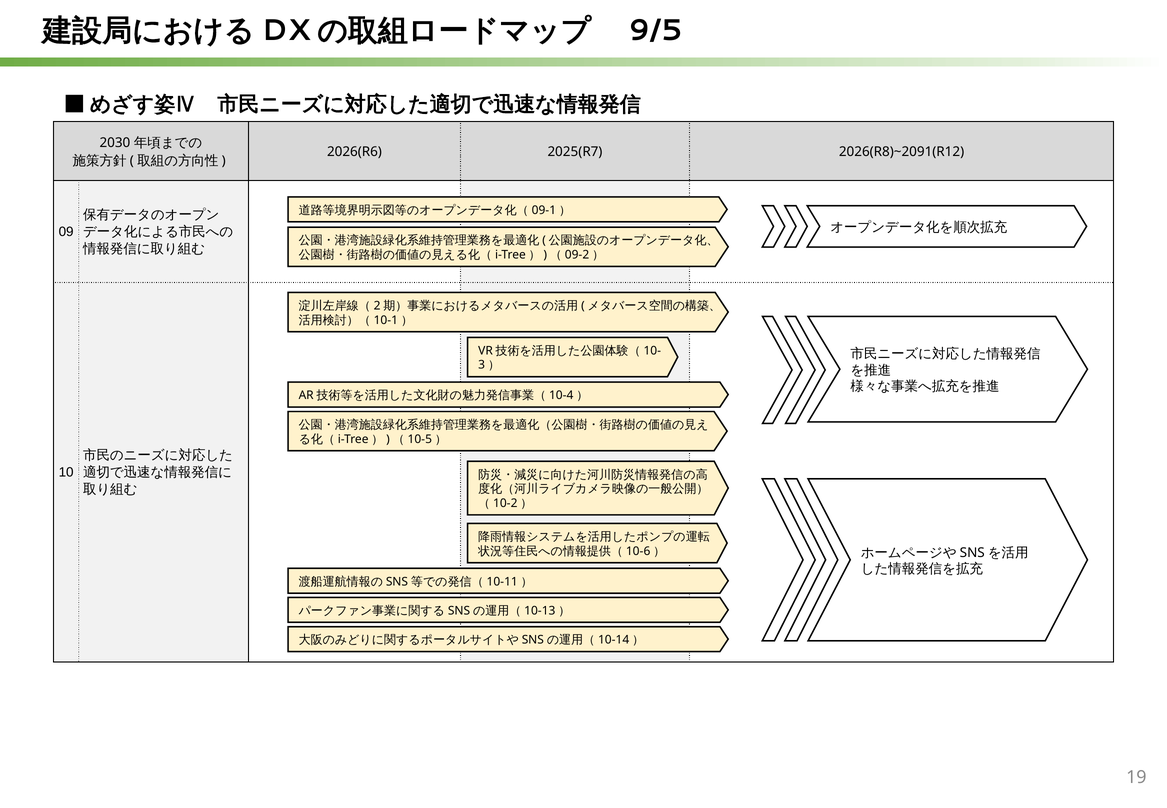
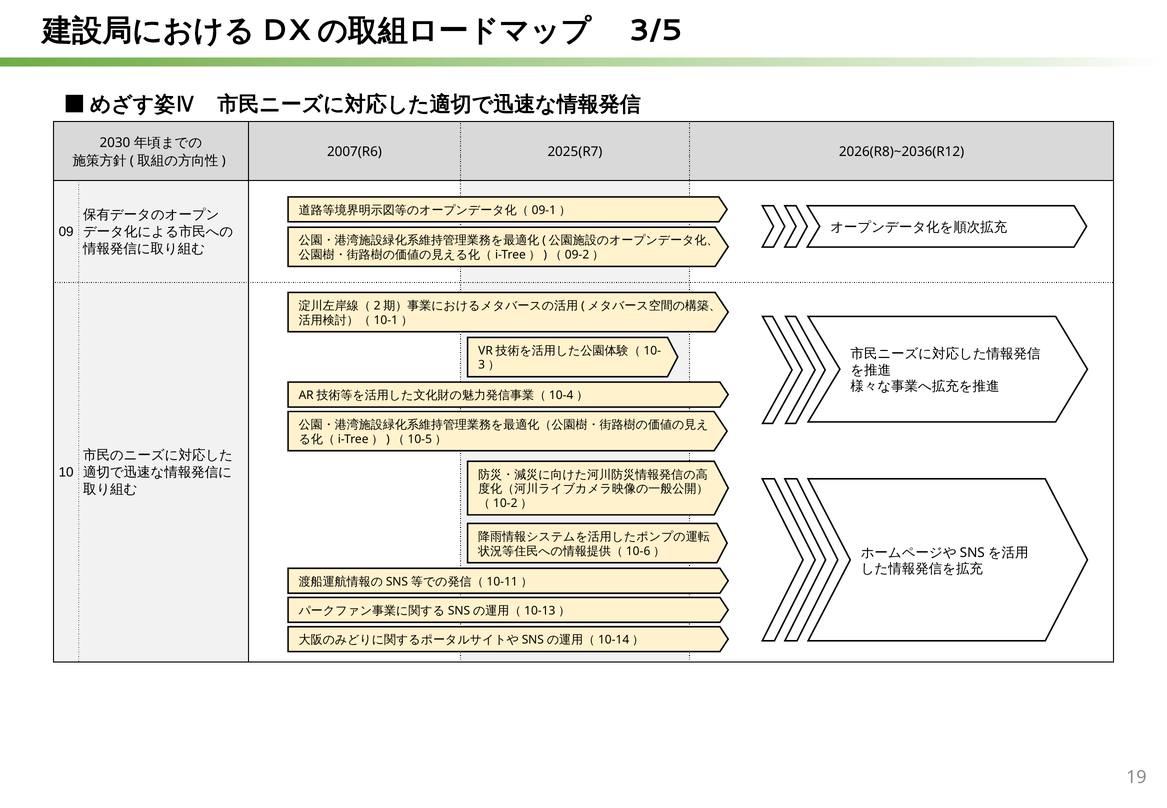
9/5: 9/5 -> 3/5 (656, 31)
2026(R6: 2026(R6 -> 2007(R6 (354, 152)
2026(R8)~2091(R12: 2026(R8)~2091(R12 -> 2026(R8)~2036(R12 (902, 152)
